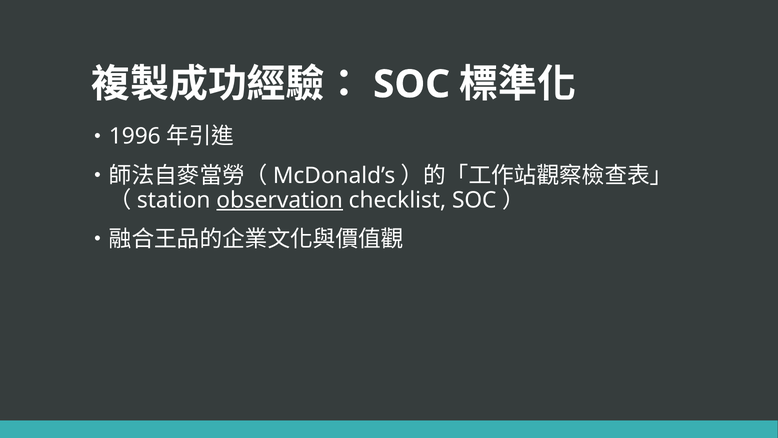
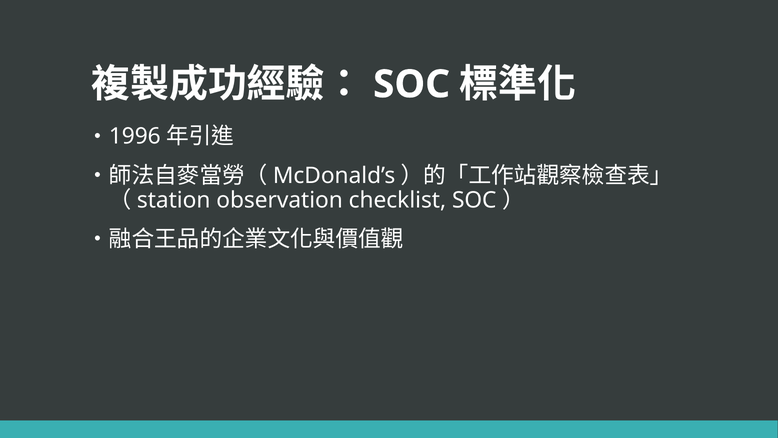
observation underline: present -> none (280, 200)
